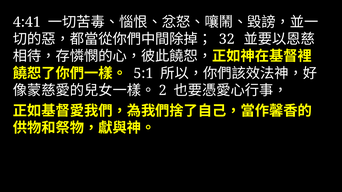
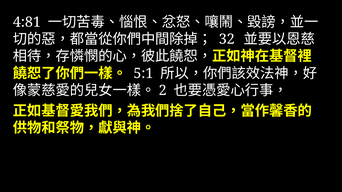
4:41: 4:41 -> 4:81 (27, 22)
